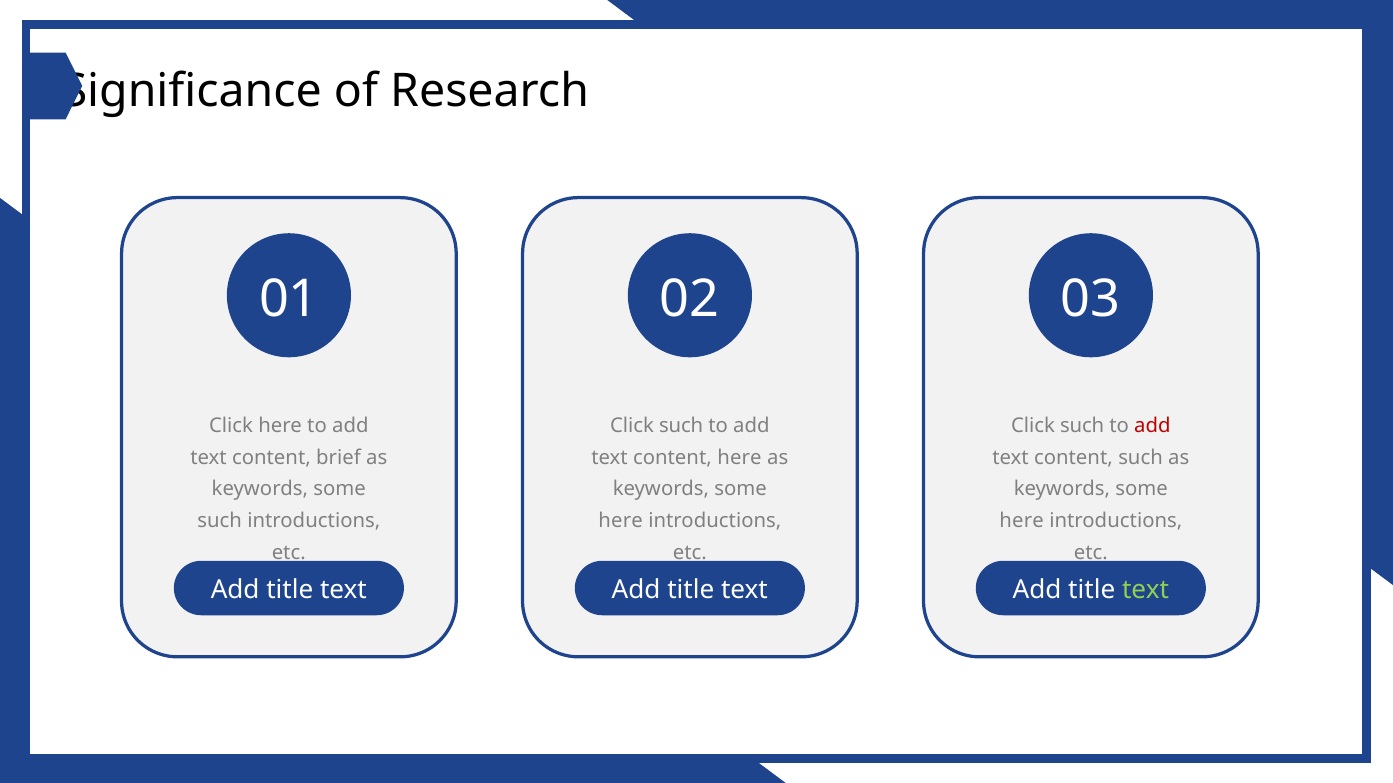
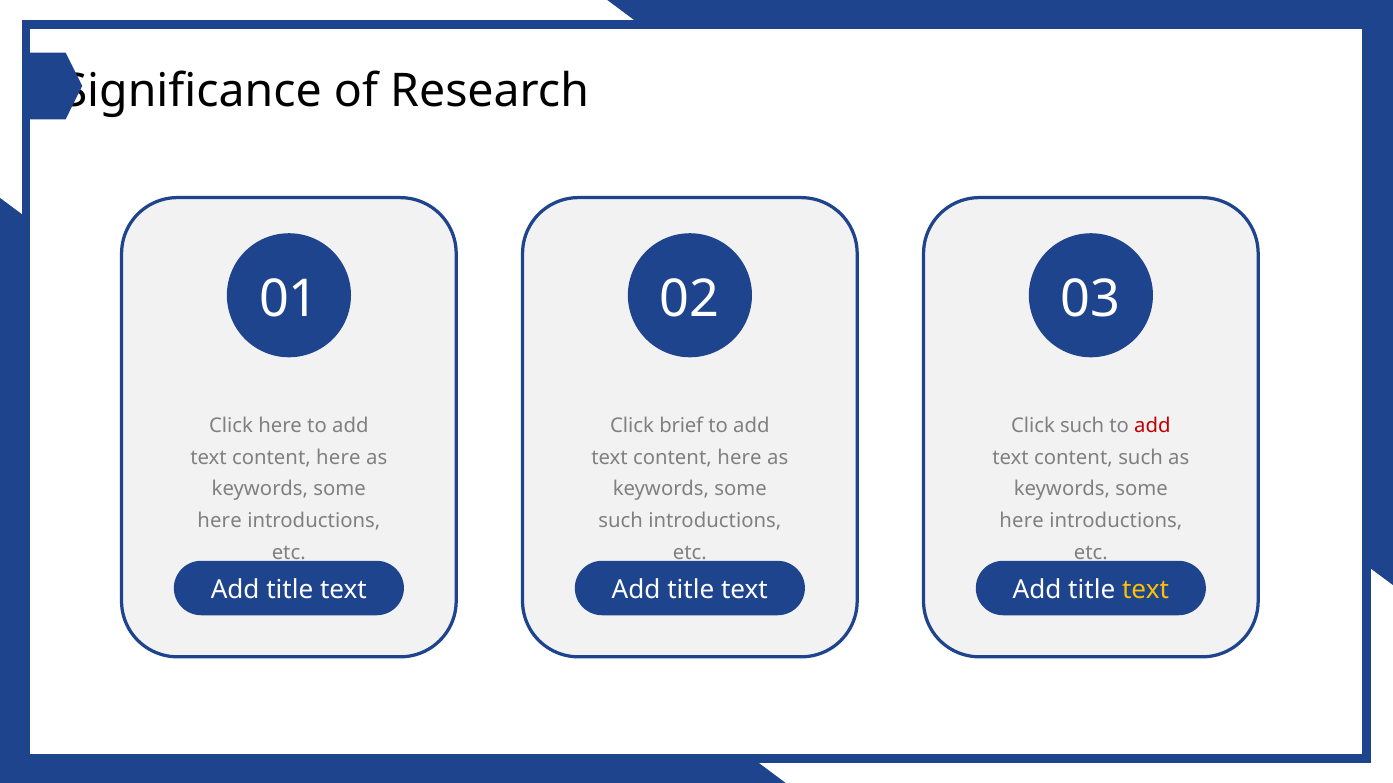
such: such -> brief (681, 426)
brief: brief -> here (338, 458)
such: such -> here (220, 521)
here: here -> such (621, 521)
text colour: light green -> yellow (1146, 590)
